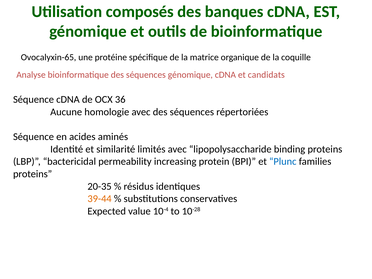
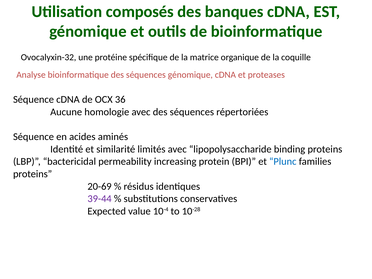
Ovocalyxin-65: Ovocalyxin-65 -> Ovocalyxin-32 (49, 57)
candidats: candidats -> proteases (266, 75)
20-35: 20-35 -> 20-69 (100, 186)
39-44 colour: orange -> purple (100, 199)
